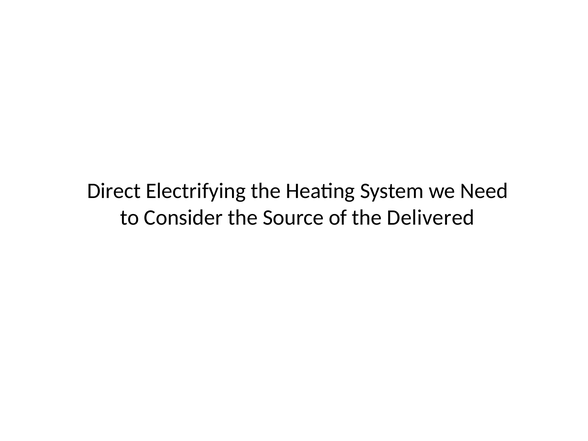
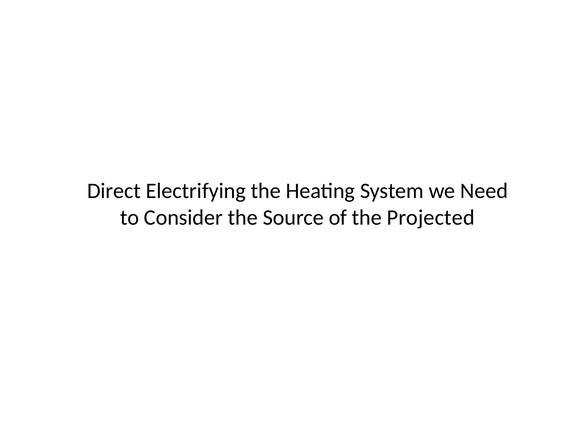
Delivered: Delivered -> Projected (431, 218)
